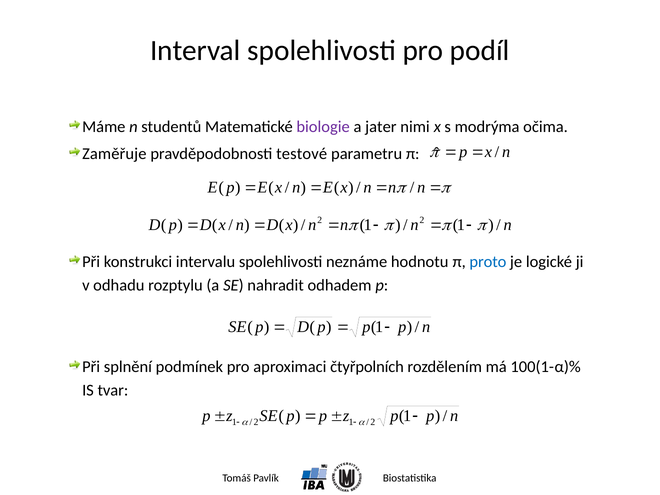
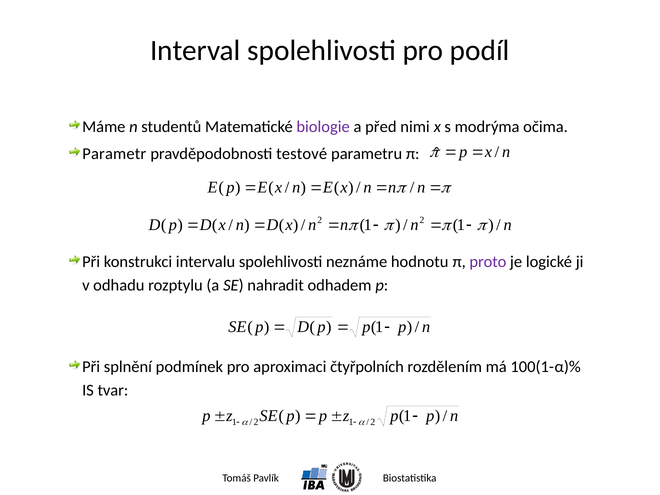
jater: jater -> před (381, 127)
Zaměřuje: Zaměřuje -> Parametr (114, 154)
proto colour: blue -> purple (488, 262)
